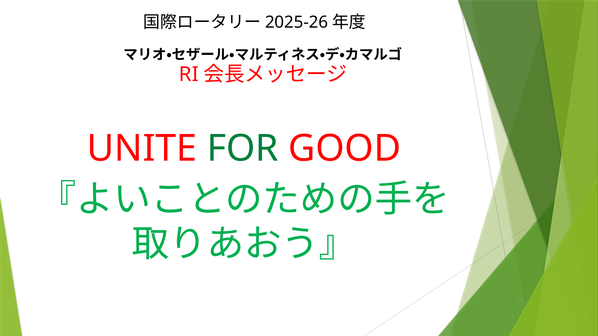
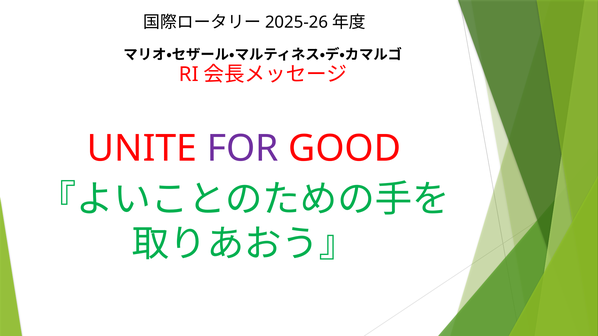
FOR colour: green -> purple (243, 149)
